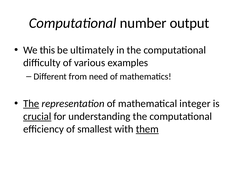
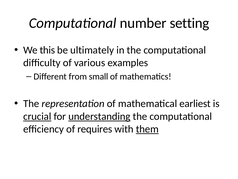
output: output -> setting (189, 23)
need: need -> small (99, 76)
The underline: present -> none (31, 103)
integer: integer -> earliest (195, 103)
understanding underline: none -> present (99, 116)
smallest: smallest -> requires (95, 129)
